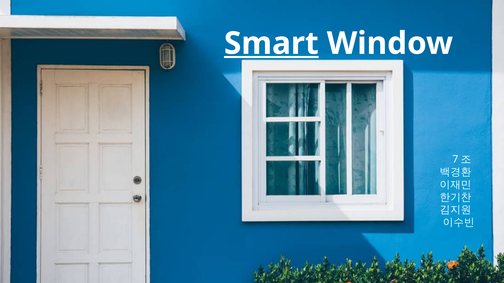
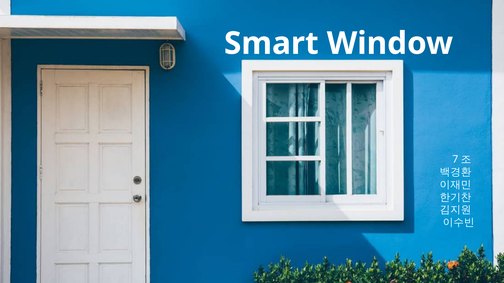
Smart underline: present -> none (271, 44)
